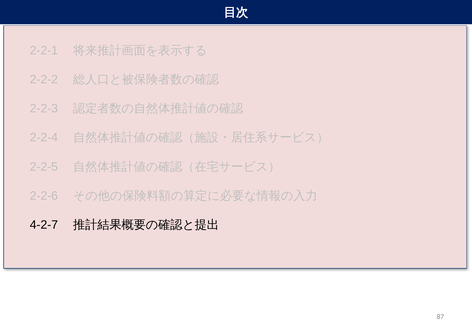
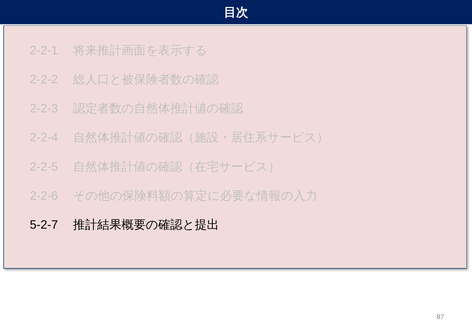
4-2-7: 4-2-7 -> 5-2-7 (44, 225)
